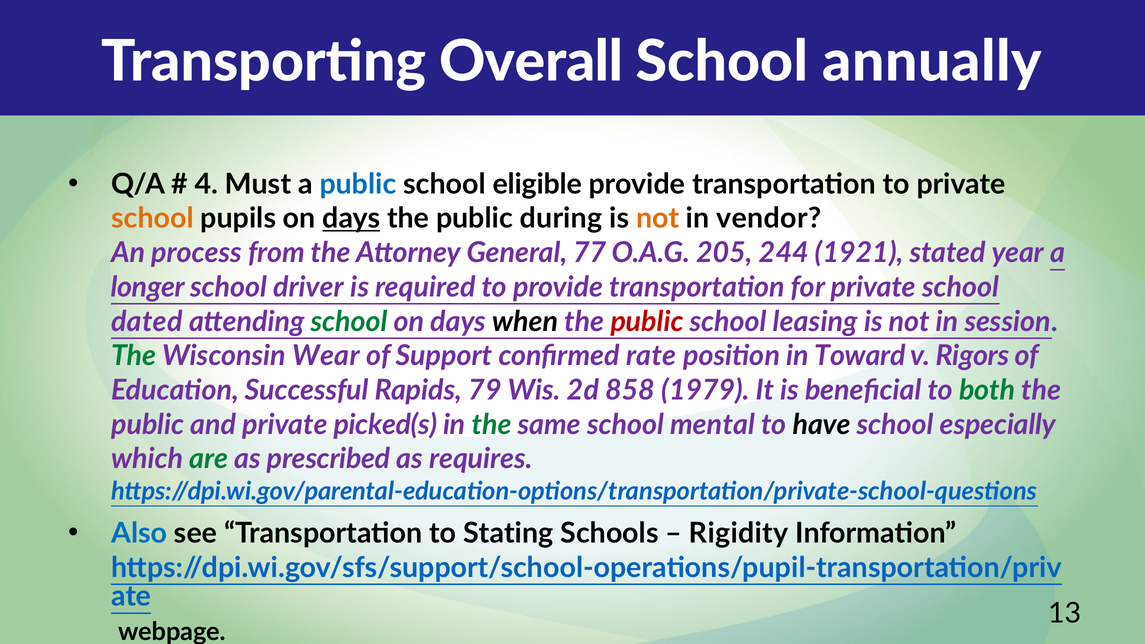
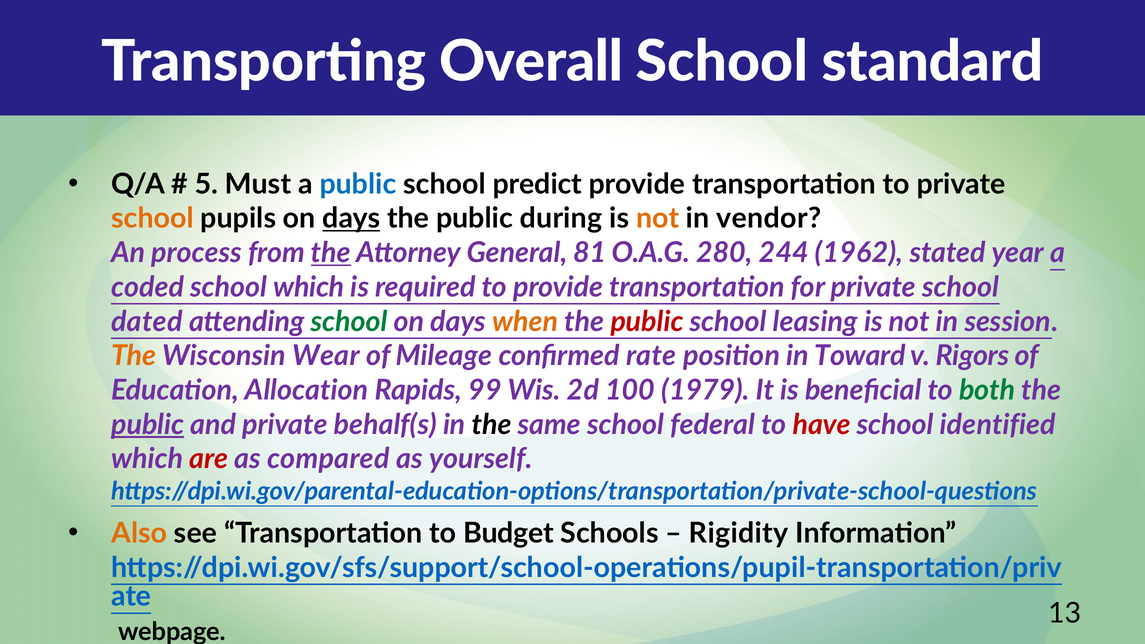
annually: annually -> standard (933, 62)
4: 4 -> 5 (206, 184)
eligible: eligible -> predict (537, 184)
the underline: none -> present (331, 253)
77: 77 -> 81 (590, 253)
205: 205 -> 280 (724, 253)
1921: 1921 -> 1962 (859, 253)
longer: longer -> coded (148, 287)
school driver: driver -> which (309, 287)
when colour: black -> orange (525, 322)
The colour: green -> orange (134, 356)
Support: Support -> Mileage (444, 356)
Successful: Successful -> Allocation (307, 390)
79: 79 -> 99 (485, 390)
858: 858 -> 100 (630, 390)
public underline: none -> present (148, 425)
picked(s: picked(s -> behalf(s (385, 425)
the colour: green -> black (492, 425)
mental: mental -> federal (713, 425)
have colour: black -> red (822, 425)
especially: especially -> identified (998, 425)
are colour: green -> red (209, 459)
prescribed: prescribed -> compared (328, 459)
requires: requires -> yourself (481, 459)
Also colour: blue -> orange (139, 533)
Stating: Stating -> Budget (508, 533)
